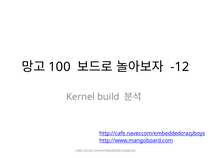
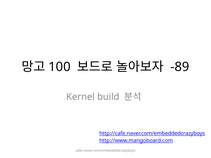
-12: -12 -> -89 (180, 67)
